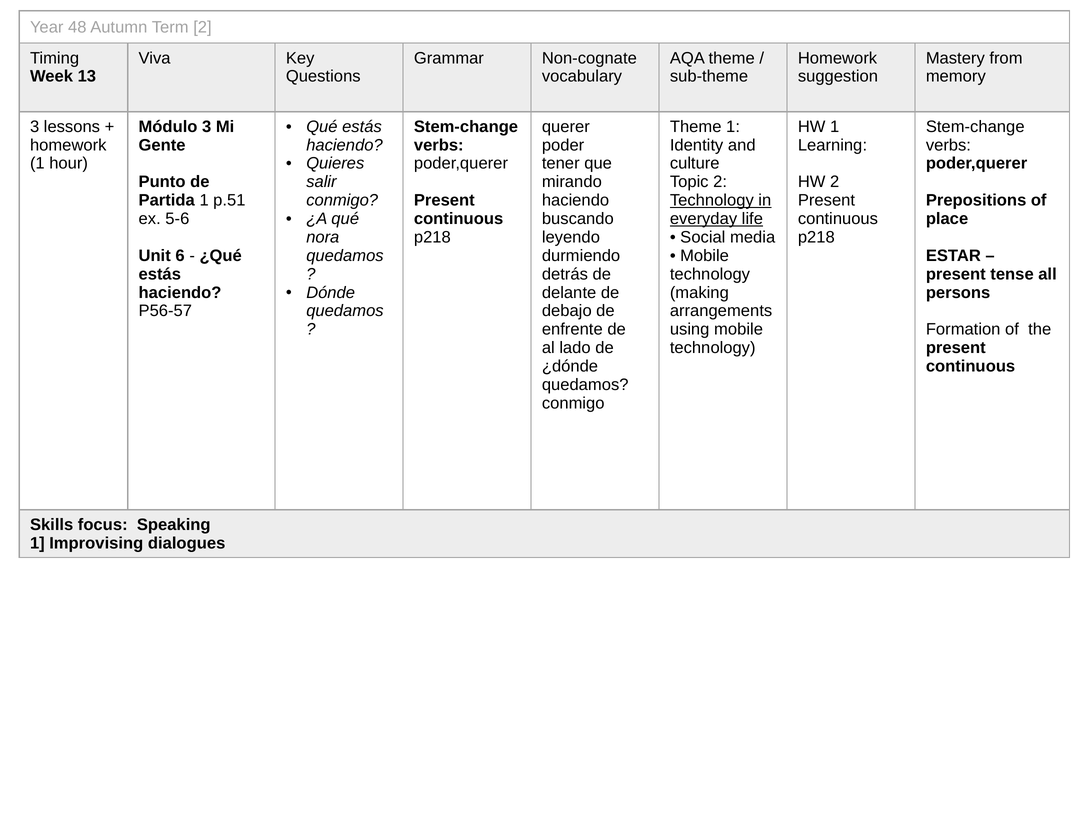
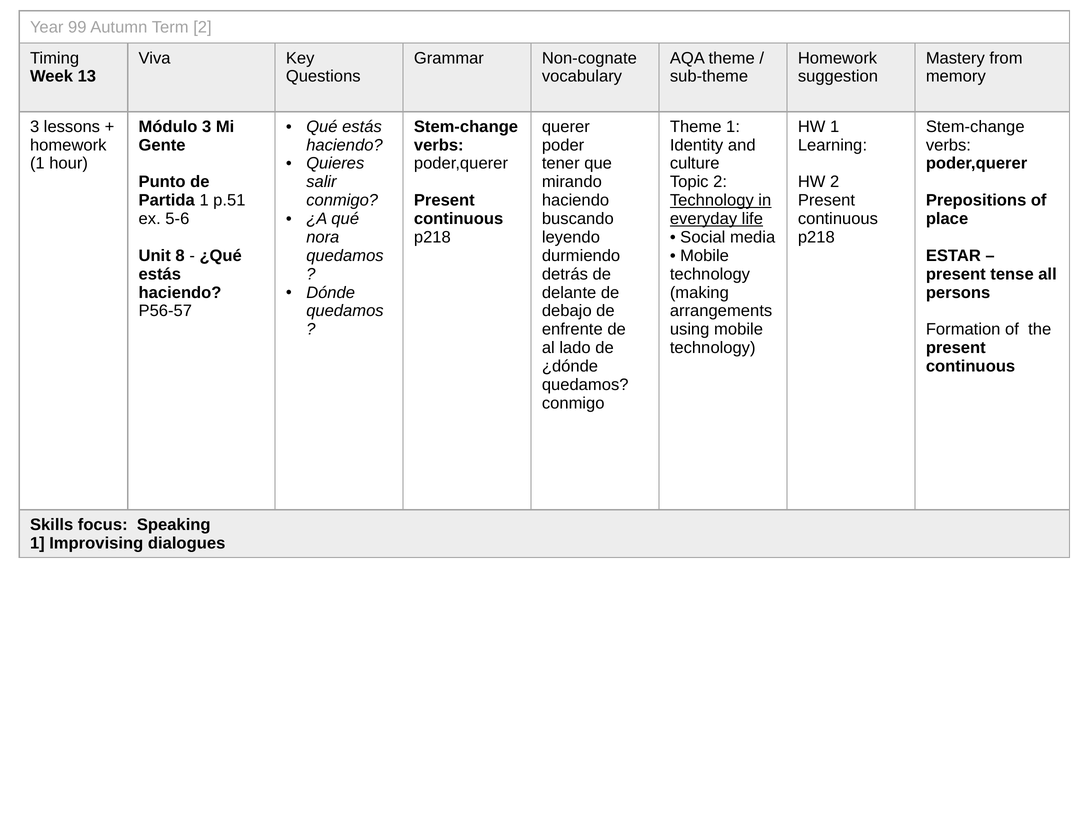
48: 48 -> 99 (77, 27)
6: 6 -> 8 (180, 256)
